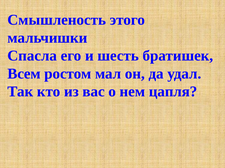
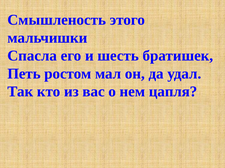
Всем: Всем -> Петь (24, 74)
